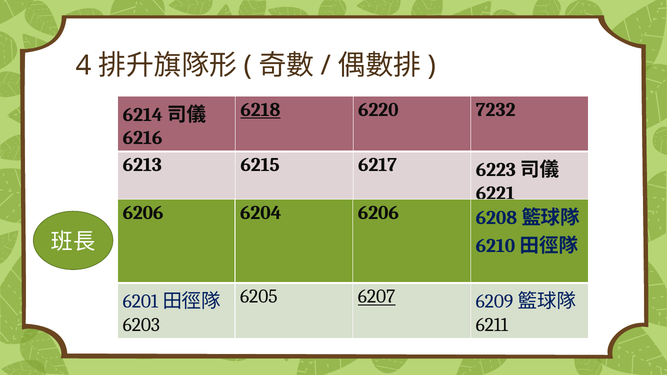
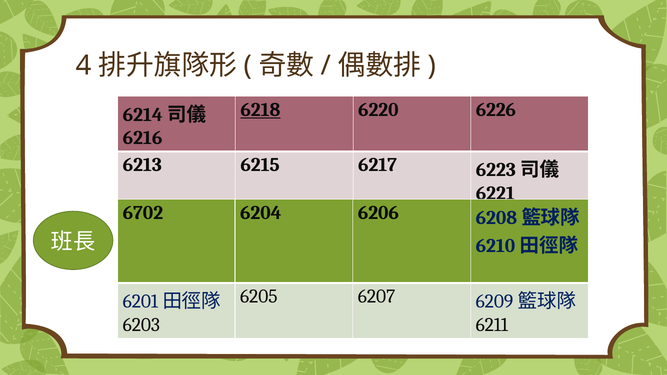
7232: 7232 -> 6226 (496, 110)
6206: 6206 -> 6702 (143, 213)
6207 underline: present -> none (377, 297)
